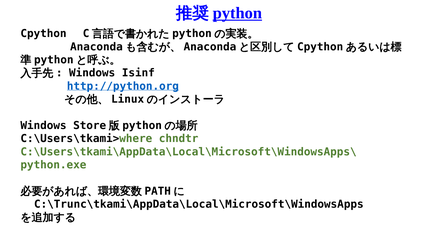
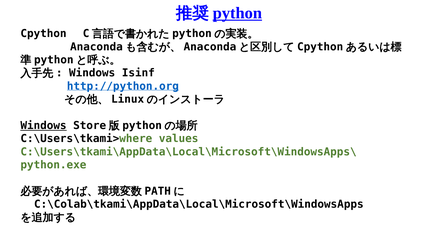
Windows underline: none -> present (44, 126)
chndtr: chndtr -> values (179, 139)
C:\Trunc\tkami\AppData\Local\Microsoft\WindowsApps: C:\Trunc\tkami\AppData\Local\Microsoft\WindowsApps -> C:\Colab\tkami\AppData\Local\Microsoft\WindowsApps (199, 205)
